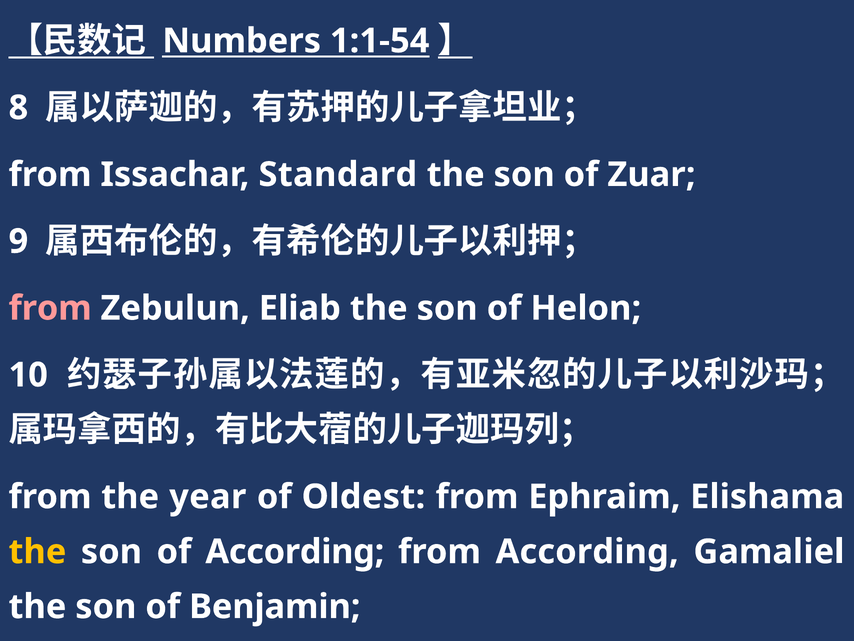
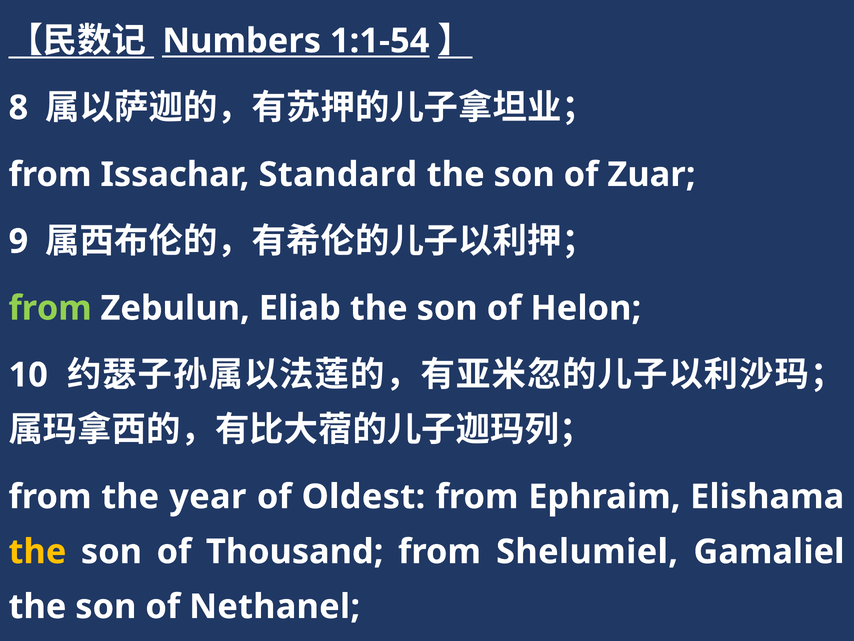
from colour: pink -> light green (50, 308)
of According: According -> Thousand (295, 551)
from According: According -> Shelumiel (587, 551)
Benjamin: Benjamin -> Nethanel (275, 606)
